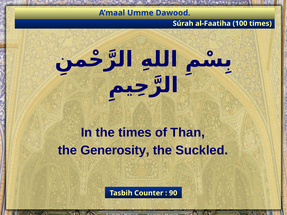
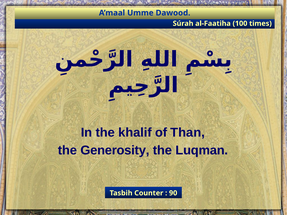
the times: times -> khalif (135, 133)
Suckled: Suckled -> Luqman (202, 150)
